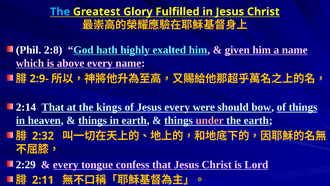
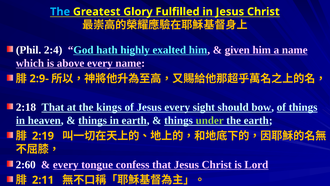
2:8: 2:8 -> 2:4 (53, 50)
2:14: 2:14 -> 2:18 (26, 107)
were: were -> sight (204, 107)
under colour: pink -> light green (210, 120)
2:32: 2:32 -> 2:19 (43, 136)
2:29: 2:29 -> 2:60 (26, 164)
